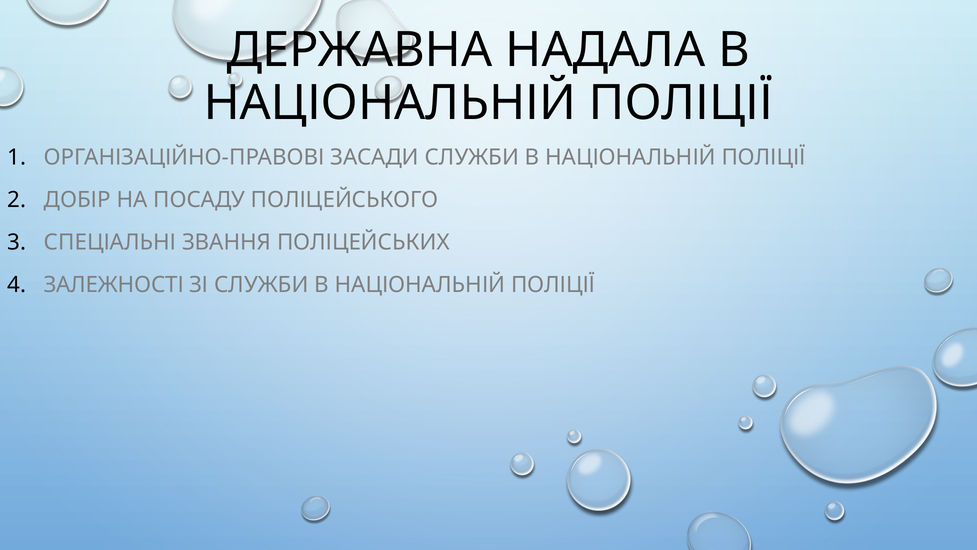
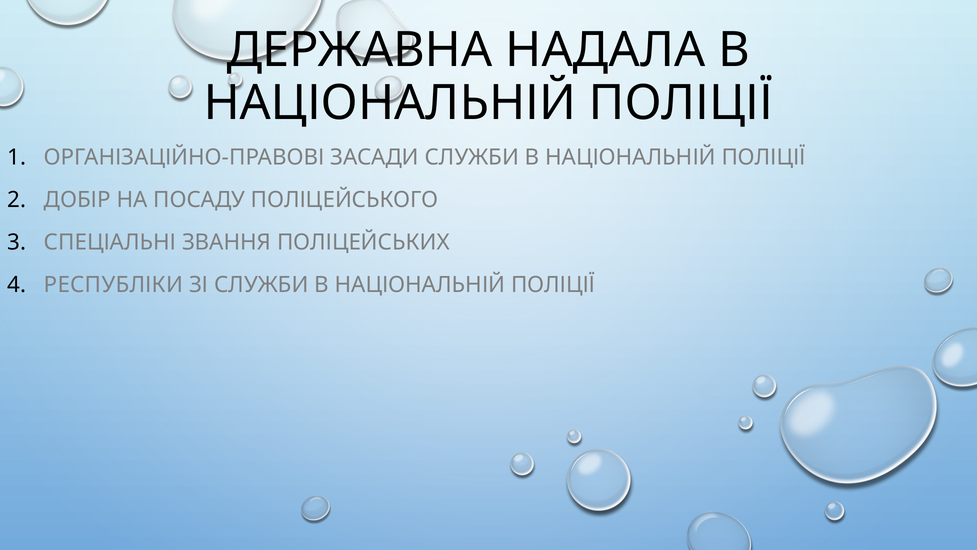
ЗАЛЕЖНОСТІ: ЗАЛЕЖНОСТІ -> РЕСПУБЛІКИ (114, 285)
